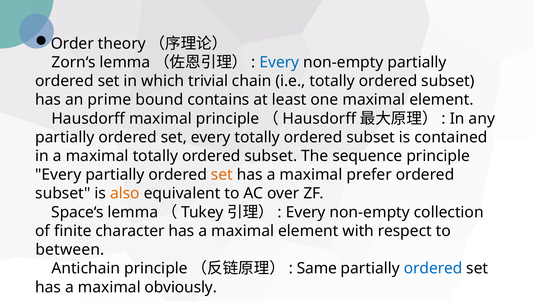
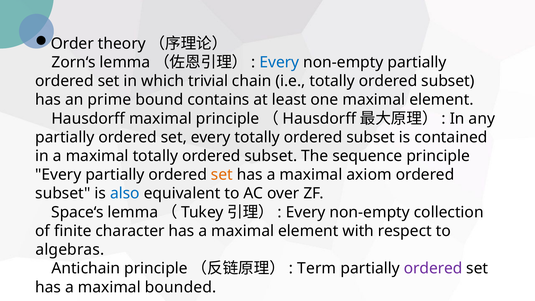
prefer: prefer -> axiom (369, 175)
also colour: orange -> blue (125, 193)
between: between -> algebras (70, 250)
Same: Same -> Term (317, 268)
ordered colour: blue -> purple (433, 268)
obviously: obviously -> bounded (181, 287)
